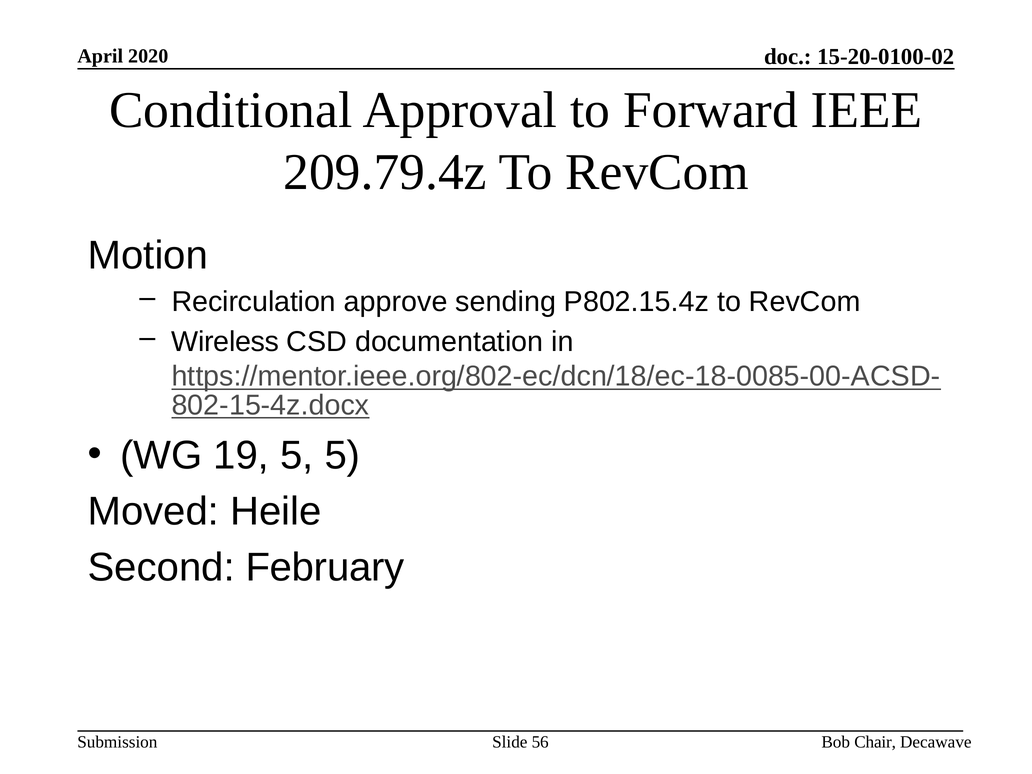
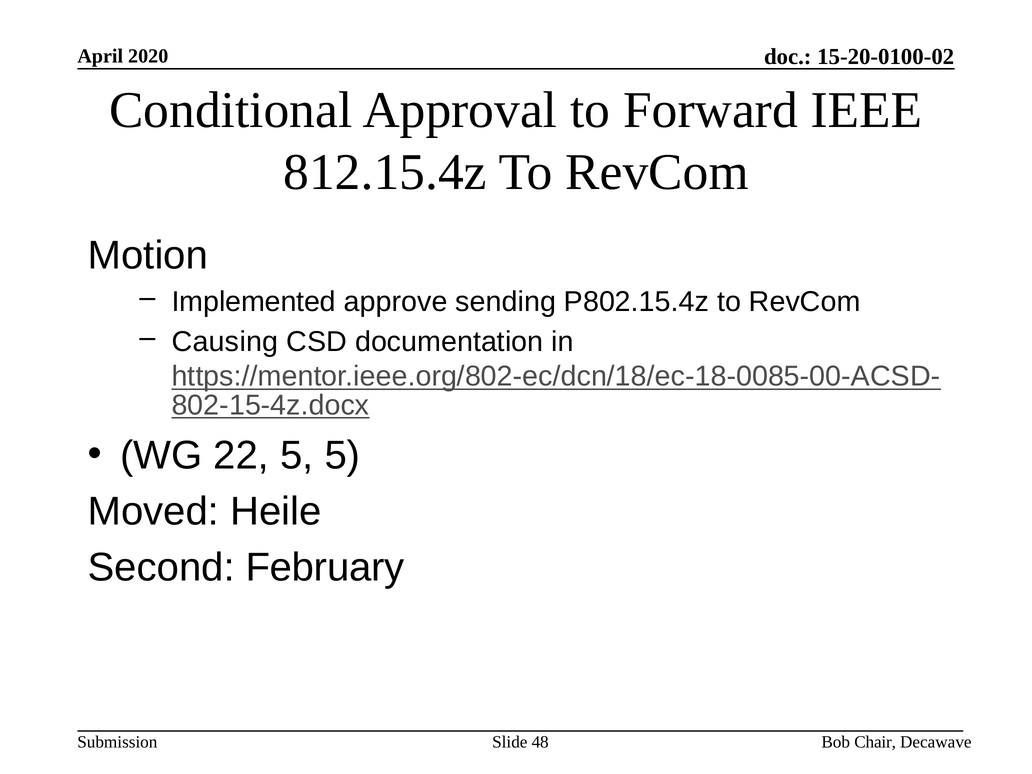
209.79.4z: 209.79.4z -> 812.15.4z (385, 172)
Recirculation: Recirculation -> Implemented (254, 302)
Wireless: Wireless -> Causing (225, 342)
19: 19 -> 22 (241, 455)
56: 56 -> 48 (540, 742)
